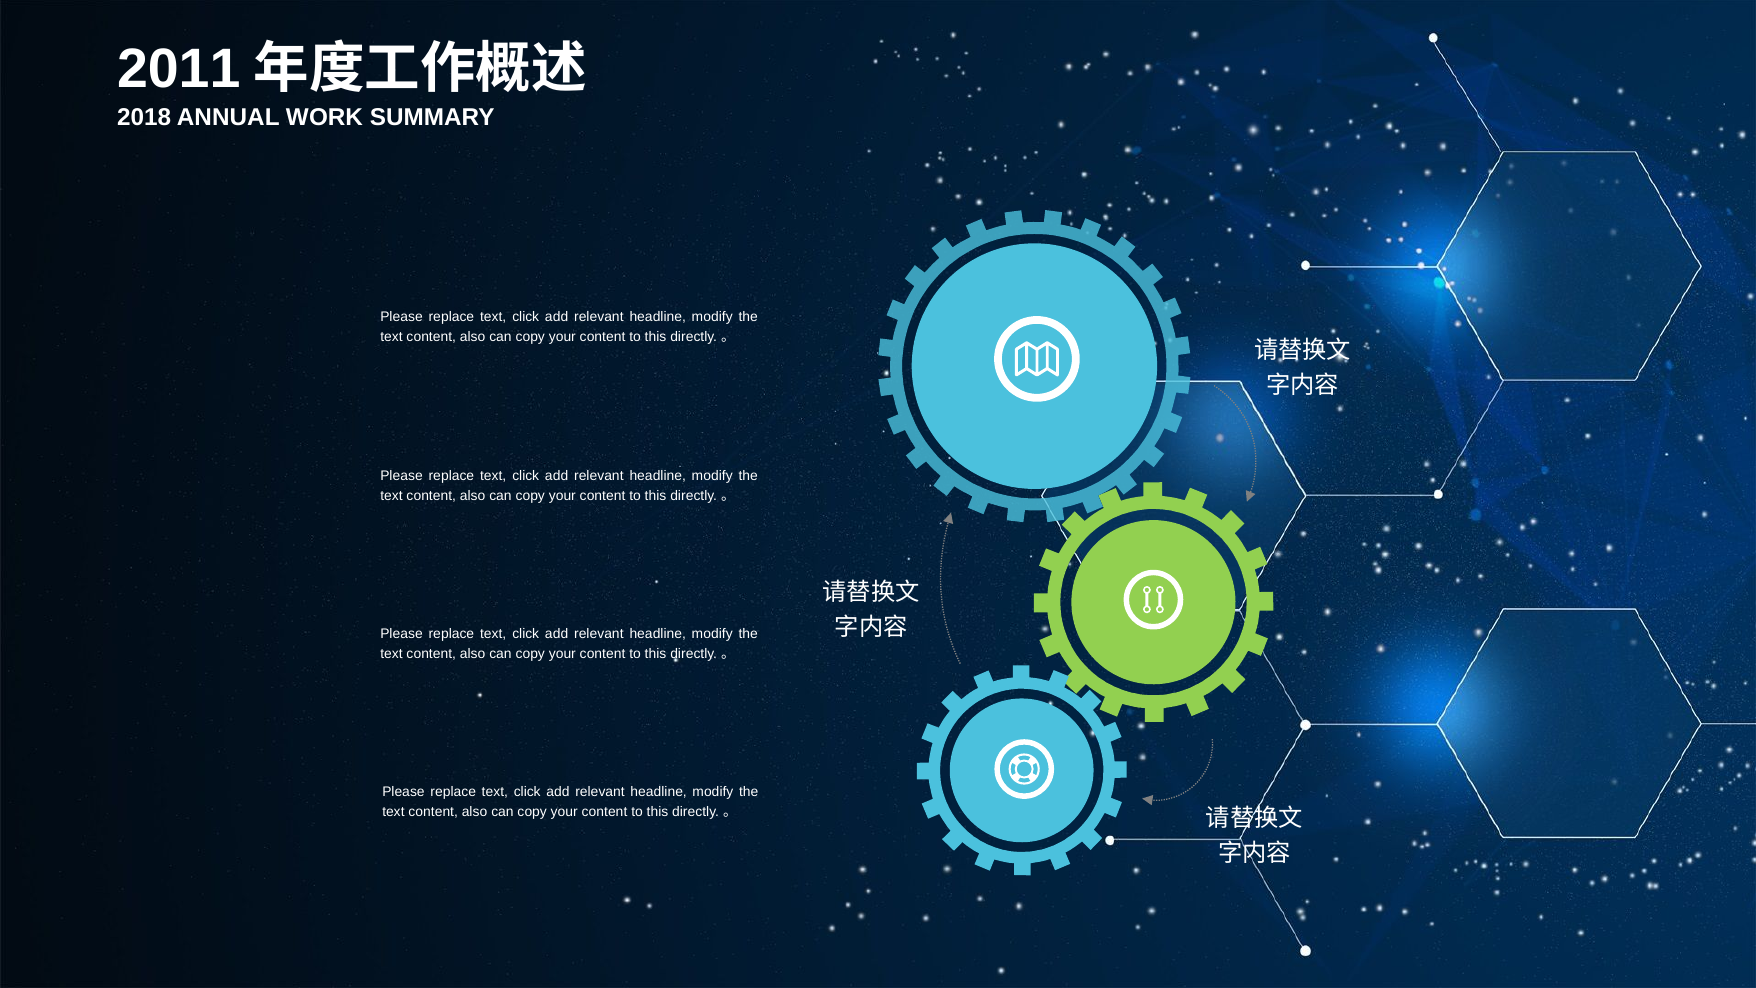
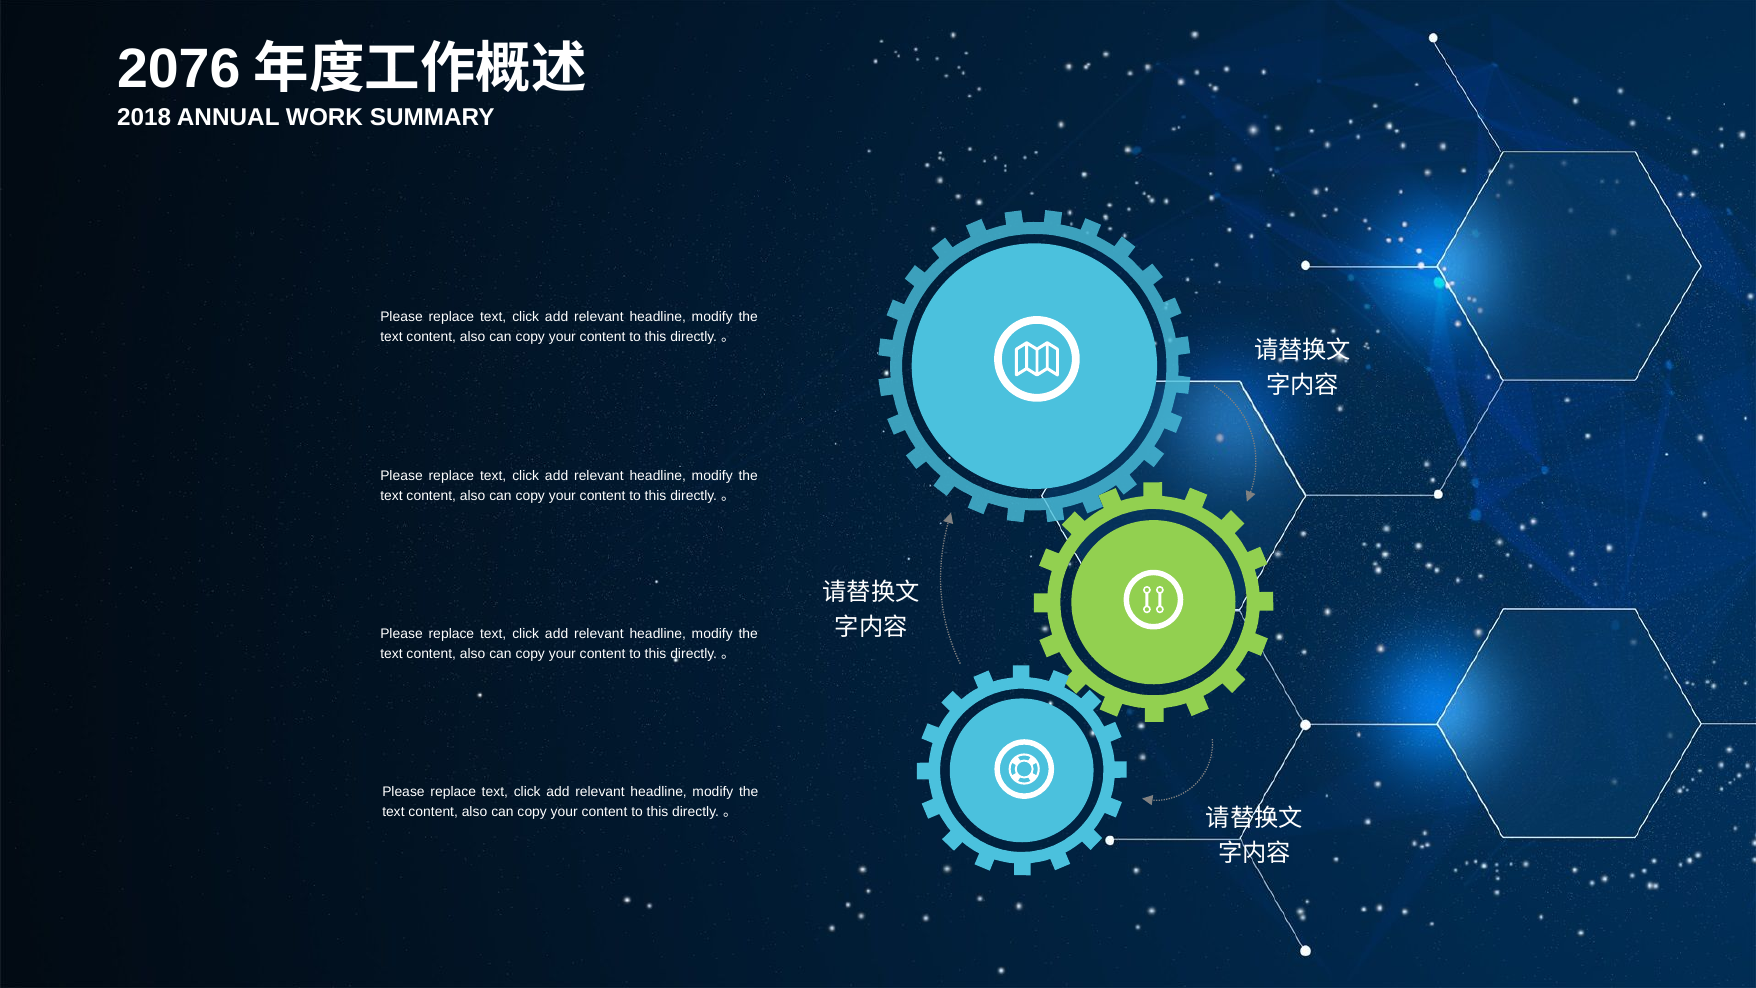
2011: 2011 -> 2076 (179, 69)
